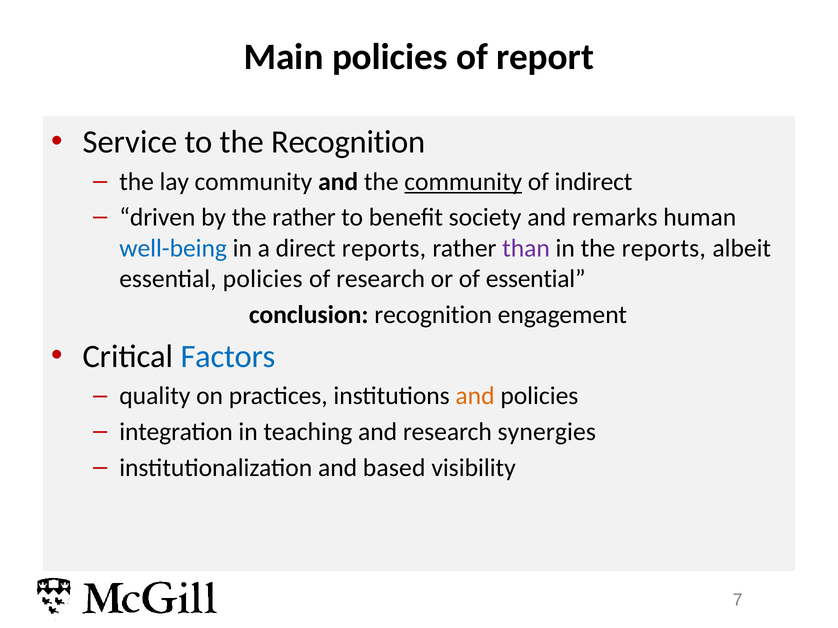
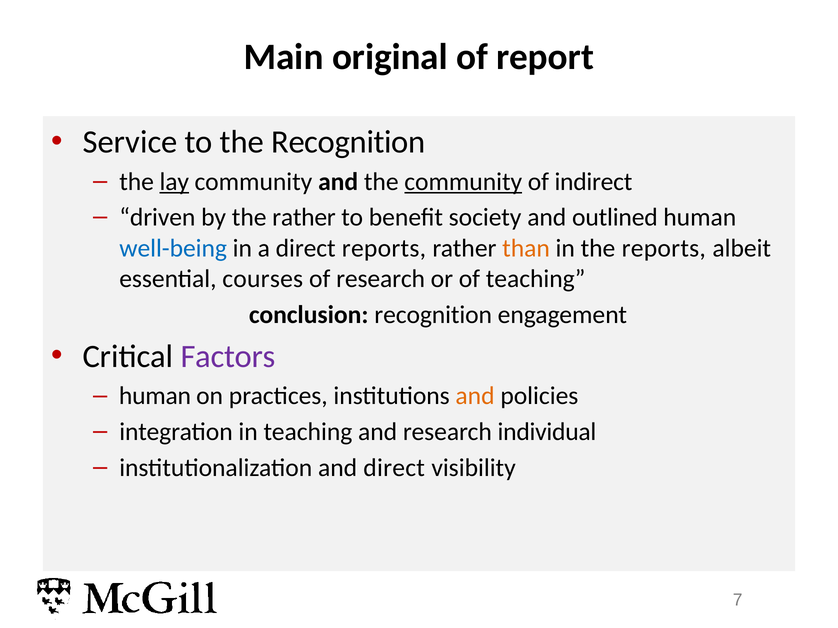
Main policies: policies -> original (390, 57)
lay underline: none -> present (174, 182)
remarks: remarks -> outlined (615, 218)
than colour: purple -> orange (526, 248)
essential policies: policies -> courses (263, 279)
of essential: essential -> teaching (536, 279)
Factors colour: blue -> purple (228, 357)
quality: quality -> human (155, 396)
synergies: synergies -> individual (547, 432)
and based: based -> direct (394, 468)
